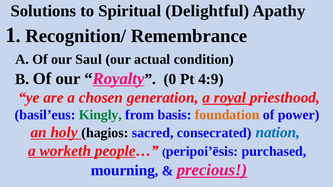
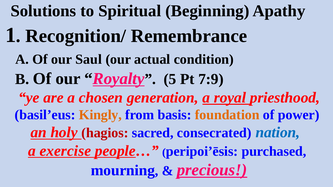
Delightful: Delightful -> Beginning (207, 11)
0: 0 -> 5 (170, 79)
4:9: 4:9 -> 7:9 (211, 79)
Kingly colour: green -> orange (100, 115)
hagios colour: black -> red (105, 133)
worketh: worketh -> exercise (65, 151)
